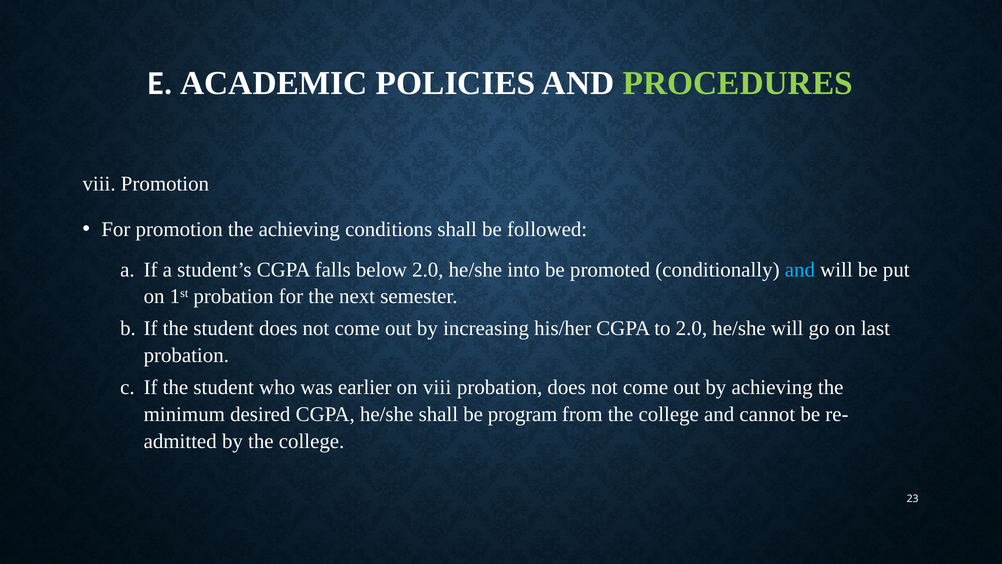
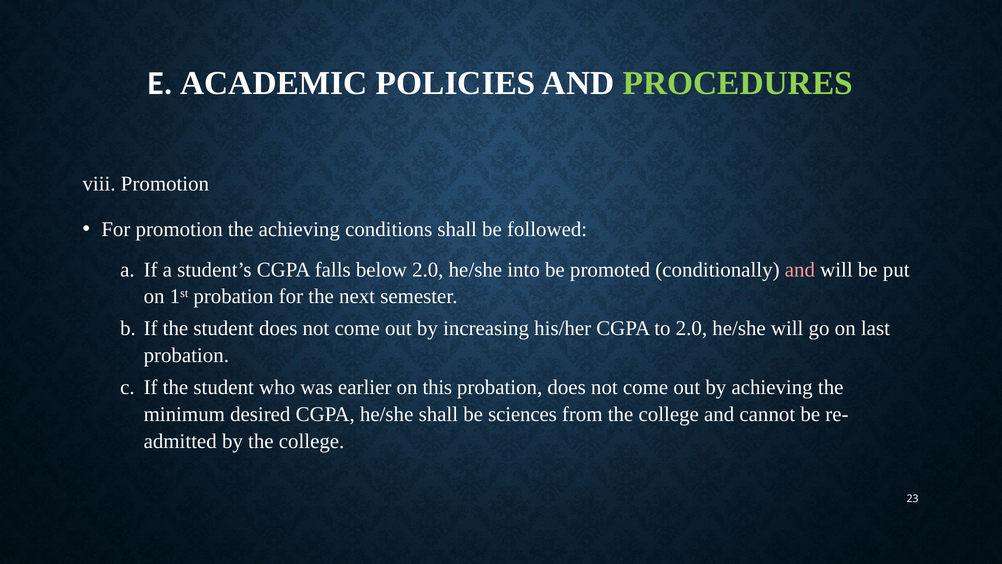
and colour: light blue -> pink (800, 270)
on viii: viii -> this (437, 387)
program: program -> sciences (523, 414)
